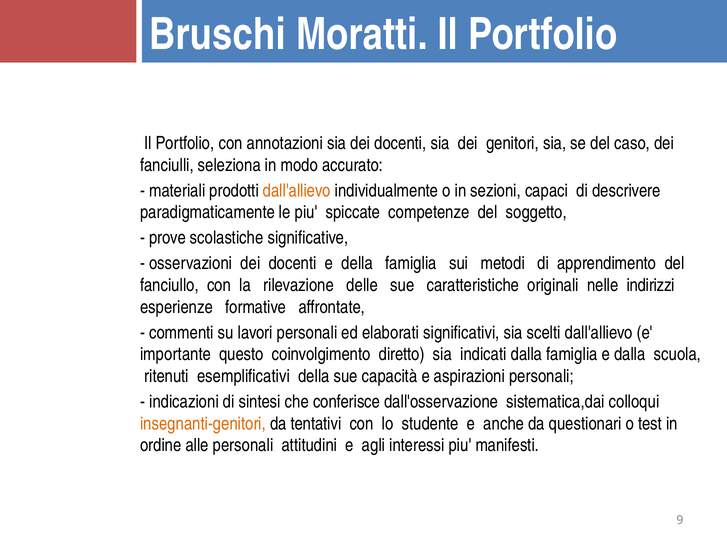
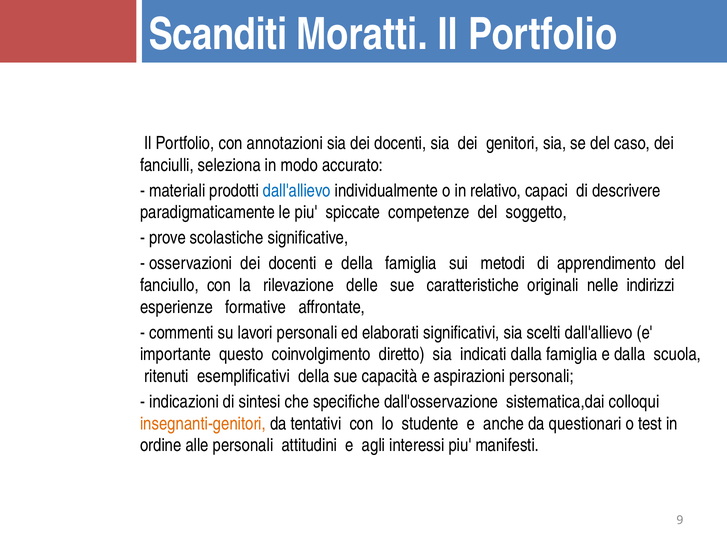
Bruschi: Bruschi -> Scanditi (218, 34)
dall'allievo colour: orange -> blue (297, 190)
sezioni: sezioni -> relativo (496, 190)
conferisce: conferisce -> specifiche (346, 401)
